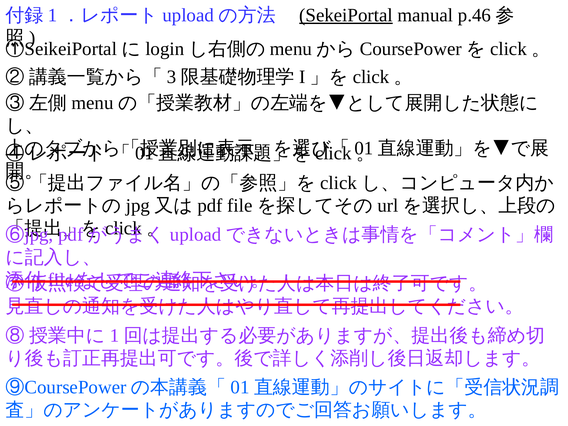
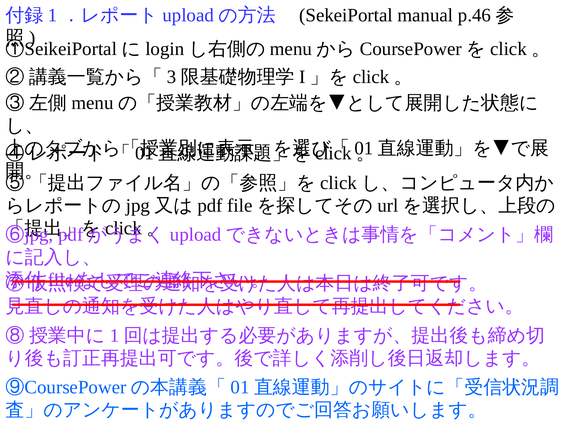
SekeiPortal underline: present -> none (346, 15)
